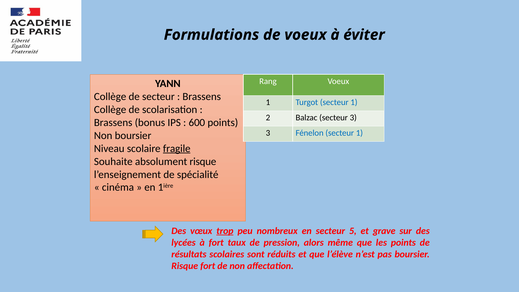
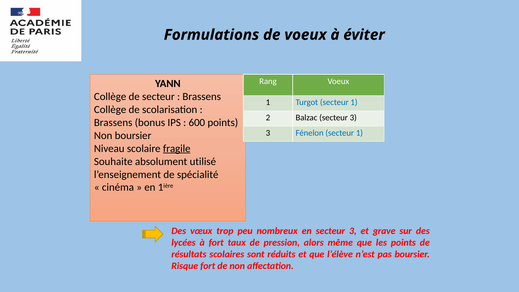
absolument risque: risque -> utilisé (203, 161)
trop underline: present -> none (225, 231)
en secteur 5: 5 -> 3 (353, 231)
